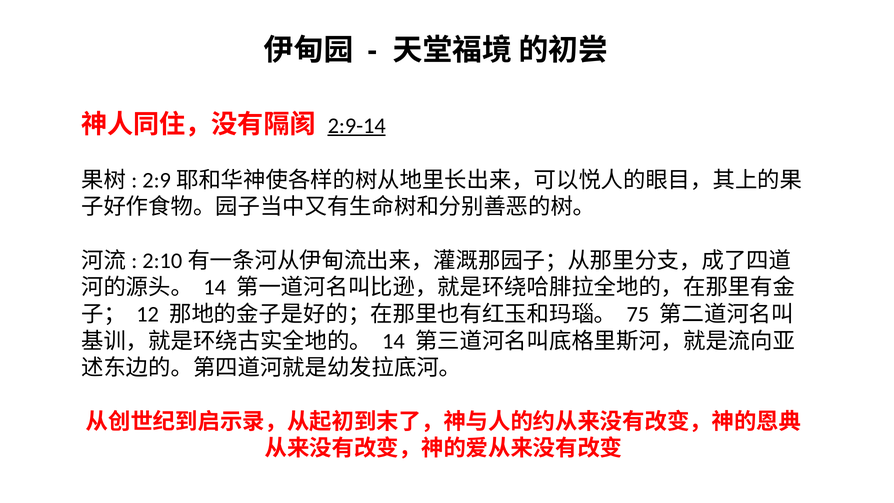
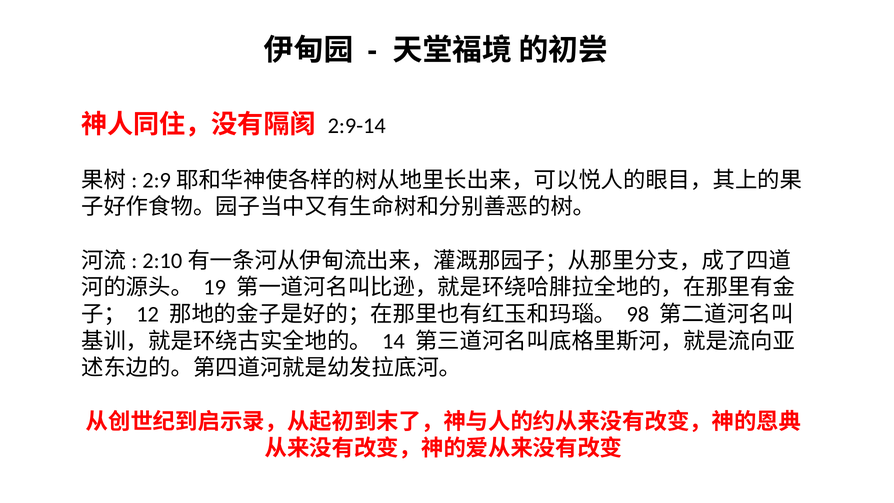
2:9-14 underline: present -> none (357, 126)
14: 14 -> 19 (215, 287)
75: 75 -> 98 (638, 314)
